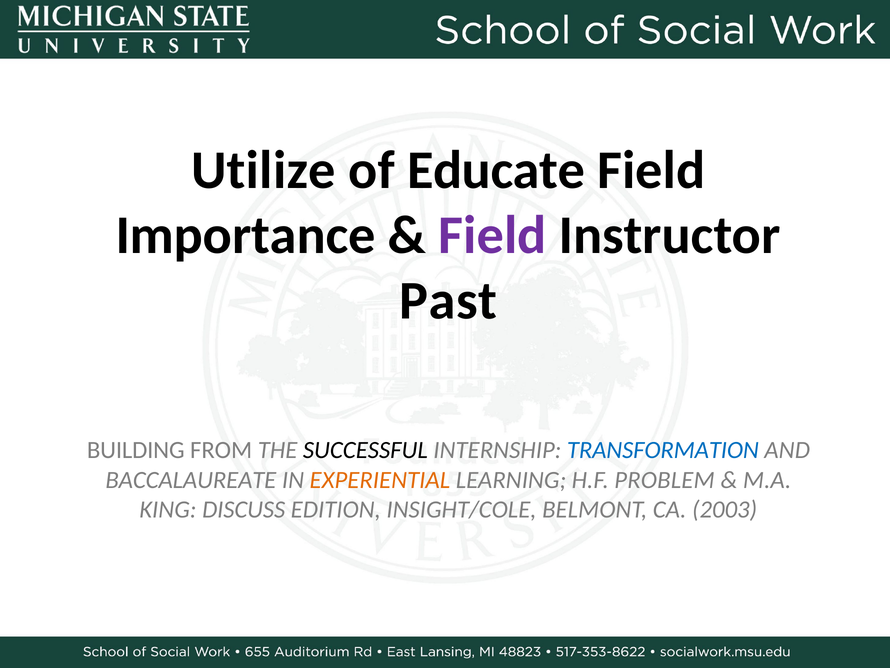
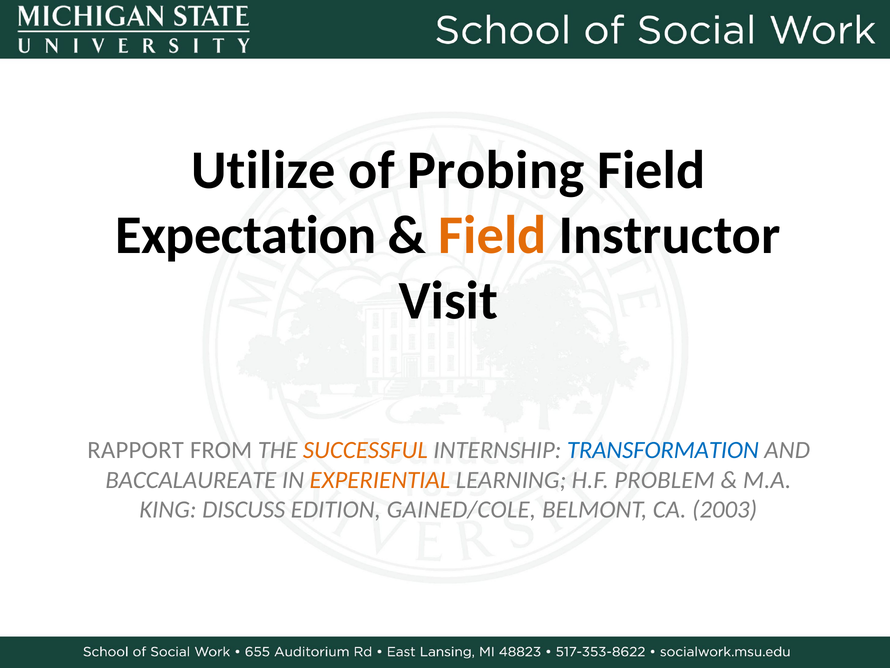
Educate: Educate -> Probing (496, 170)
Importance: Importance -> Expectation (246, 235)
Field colour: purple -> orange (492, 235)
Past: Past -> Visit (448, 300)
BUILDING: BUILDING -> RAPPORT (136, 450)
SUCCESSFUL colour: black -> orange (365, 450)
INSIGHT/COLE: INSIGHT/COLE -> GAINED/COLE (461, 509)
